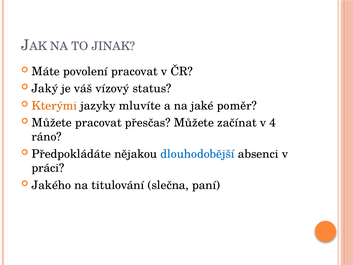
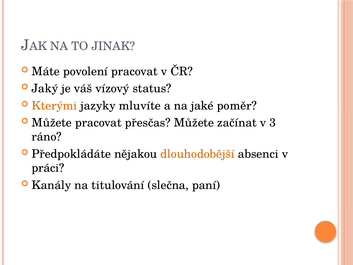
4: 4 -> 3 (273, 123)
dlouhodobější colour: blue -> orange (198, 154)
Jakého: Jakého -> Kanály (51, 185)
